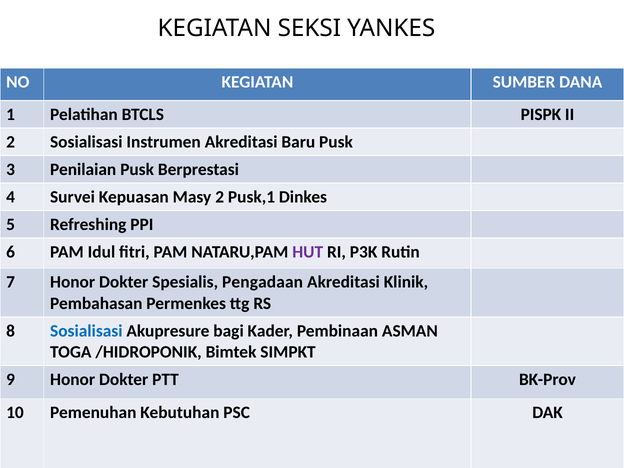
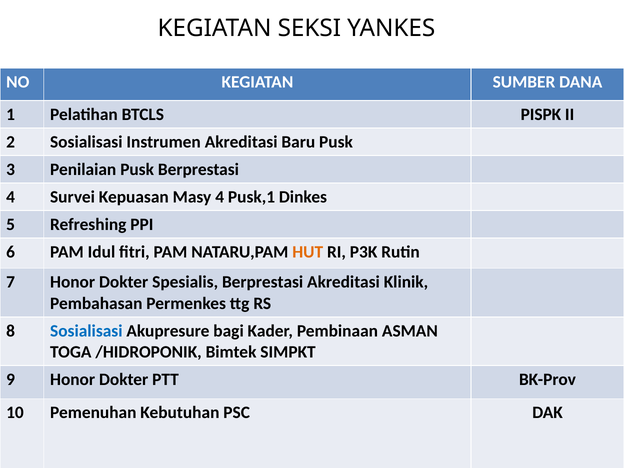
Masy 2: 2 -> 4 (220, 197)
HUT colour: purple -> orange (308, 252)
Spesialis Pengadaan: Pengadaan -> Berprestasi (263, 282)
